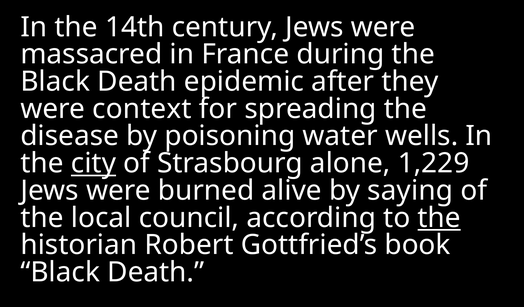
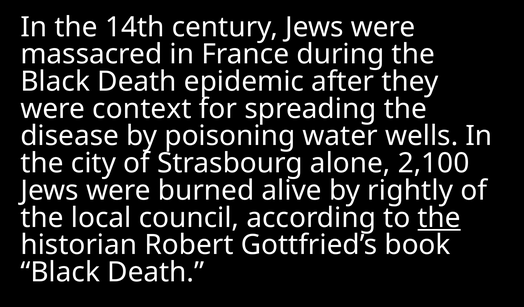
city underline: present -> none (93, 163)
1,229: 1,229 -> 2,100 (434, 163)
saying: saying -> rightly (410, 191)
